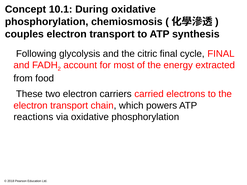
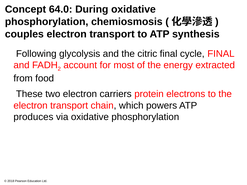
10.1: 10.1 -> 64.0 (61, 9)
carried: carried -> protein (149, 94)
reactions: reactions -> produces (33, 117)
